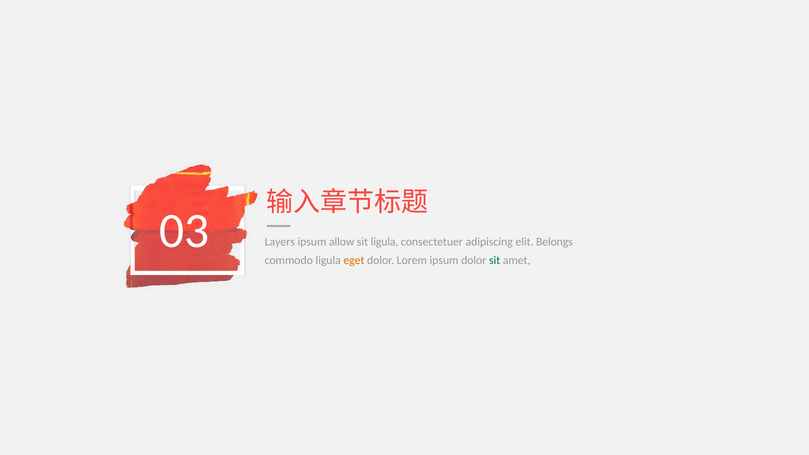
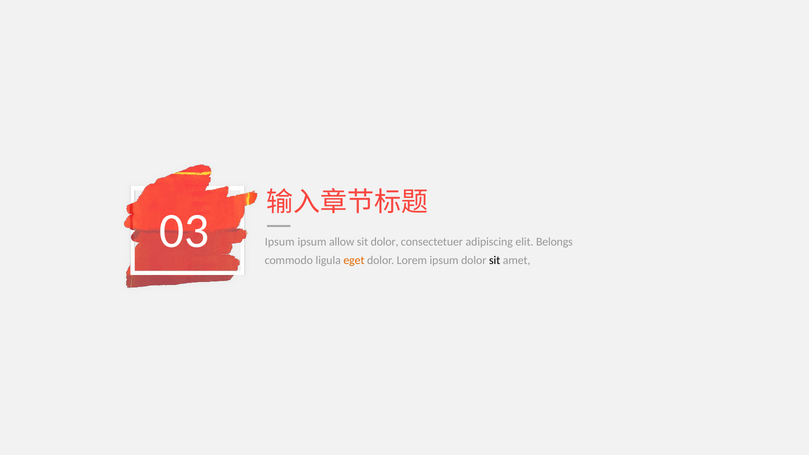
Layers: Layers -> Ipsum (280, 242)
sit ligula: ligula -> dolor (385, 242)
sit colour: green -> black (495, 261)
